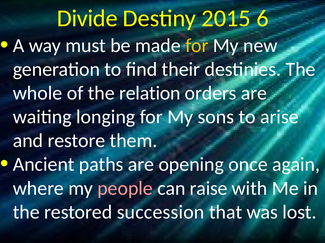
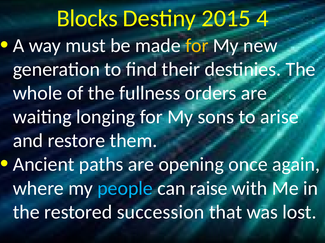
Divide: Divide -> Blocks (87, 18)
6: 6 -> 4 (262, 18)
relation: relation -> fullness (150, 93)
people colour: pink -> light blue (125, 189)
